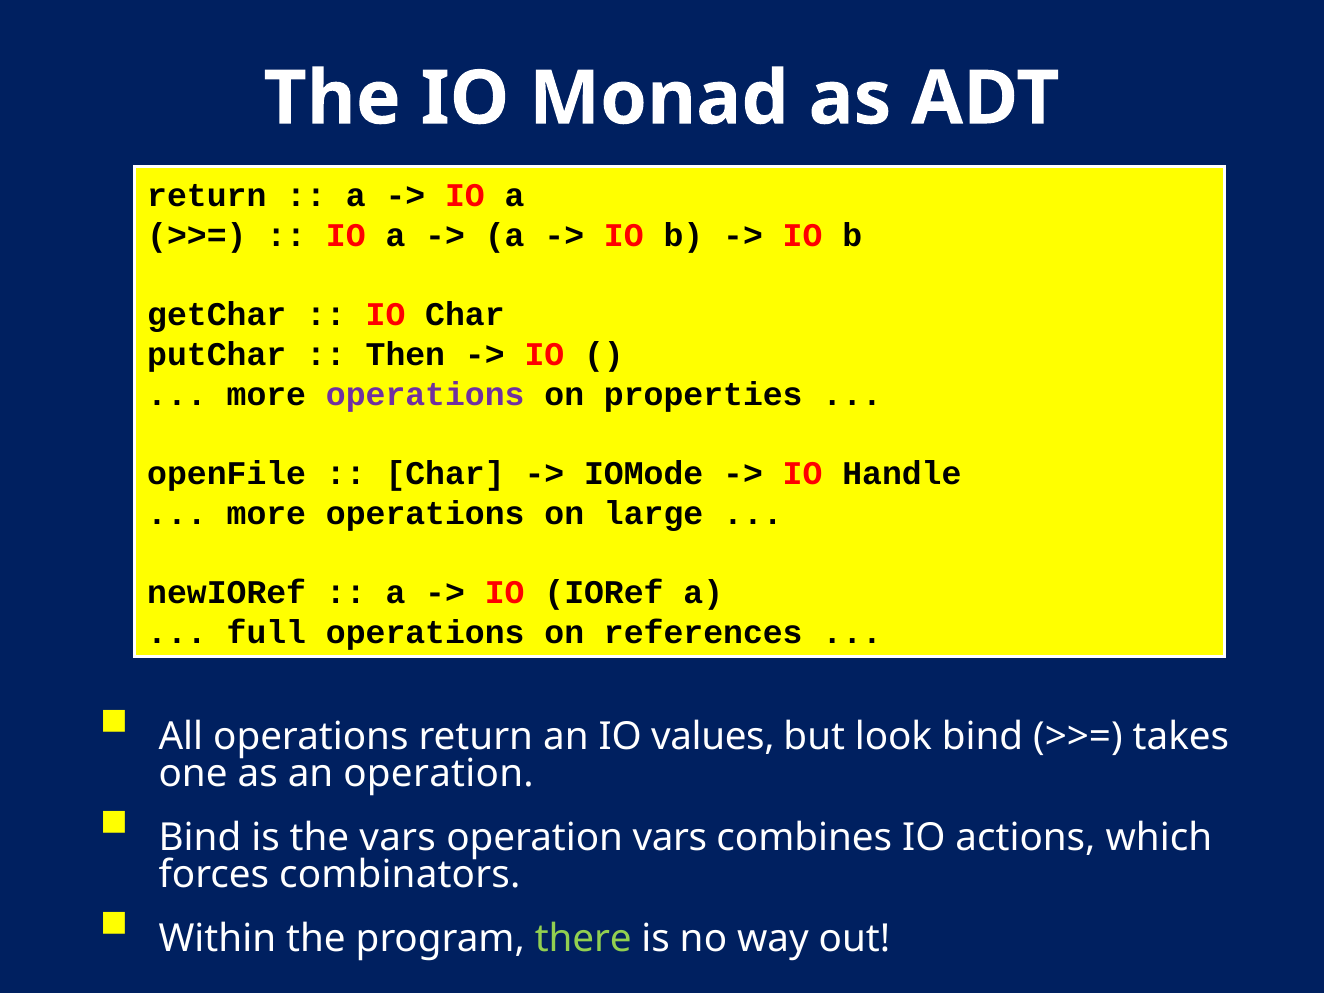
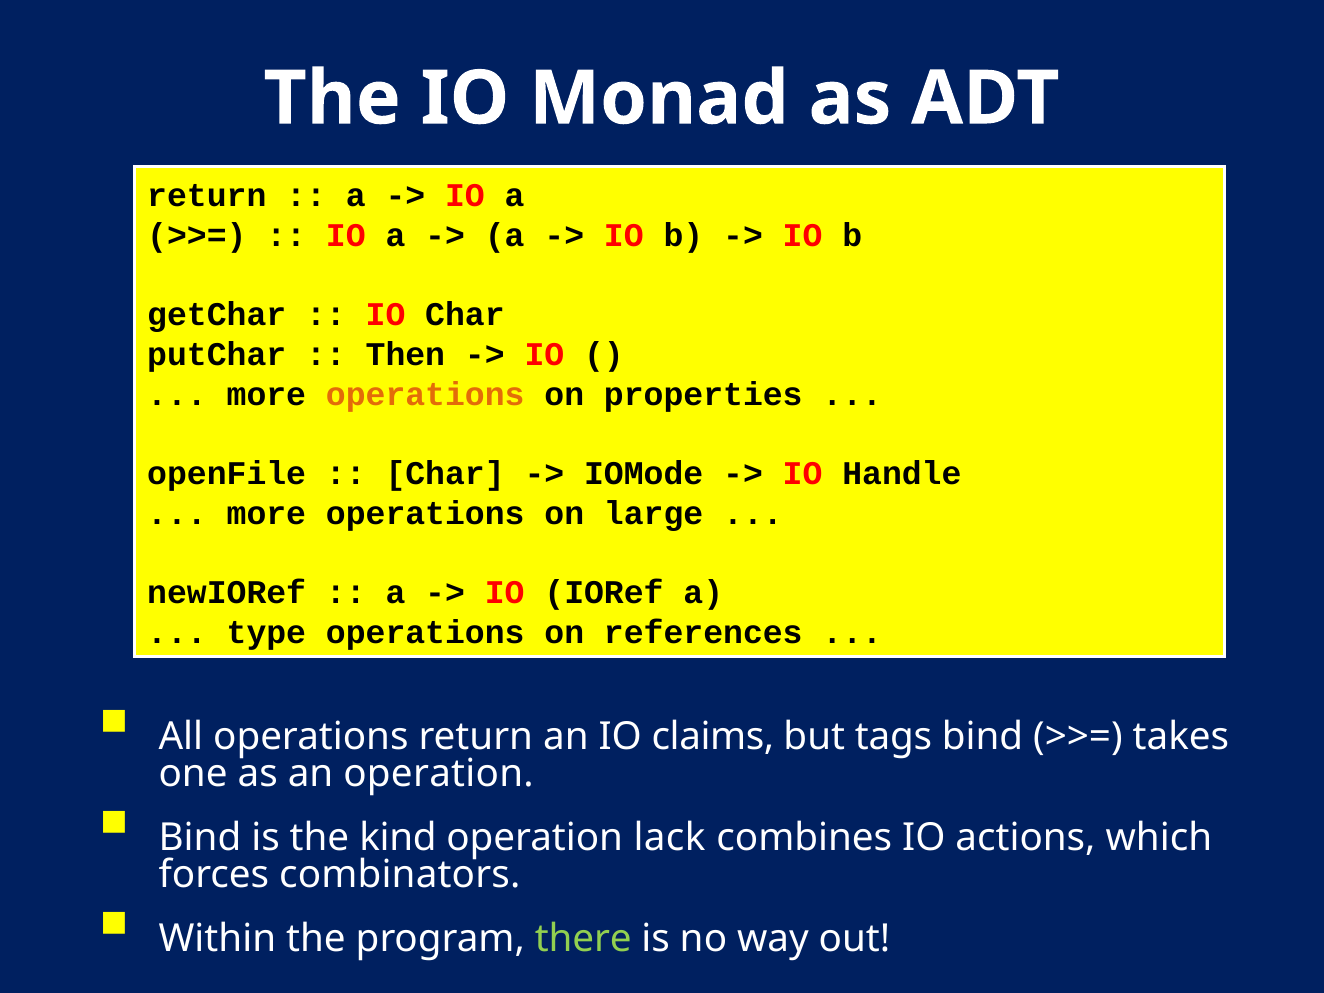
operations colour: purple -> orange (425, 394)
full: full -> type (266, 632)
values: values -> claims (713, 737)
look: look -> tags (894, 737)
the vars: vars -> kind (398, 838)
operation vars: vars -> lack (670, 838)
